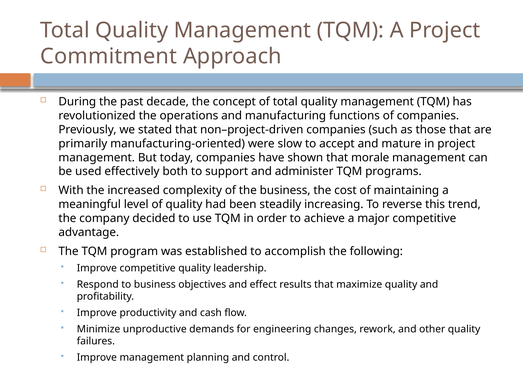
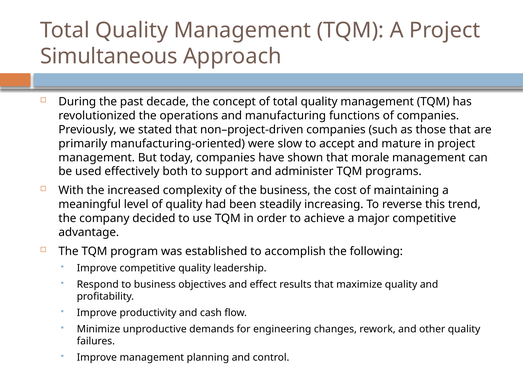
Commitment: Commitment -> Simultaneous (109, 56)
